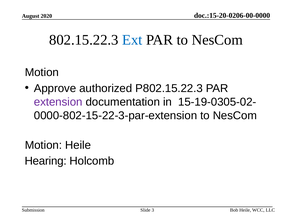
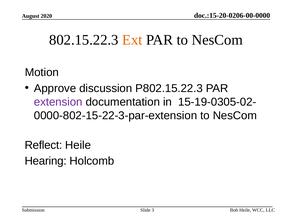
Ext colour: blue -> orange (132, 40)
authorized: authorized -> discussion (106, 88)
Motion: Motion -> Reflect (43, 145)
